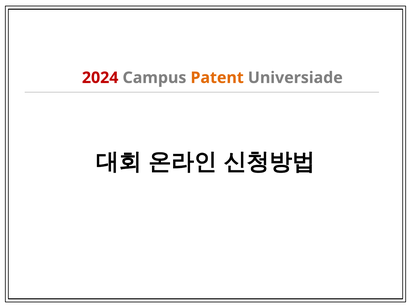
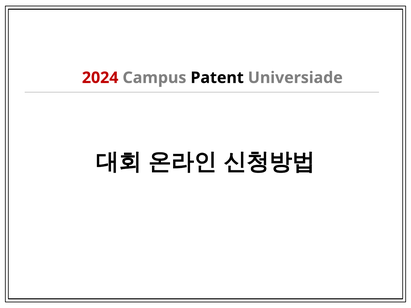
Patent colour: orange -> black (217, 78)
